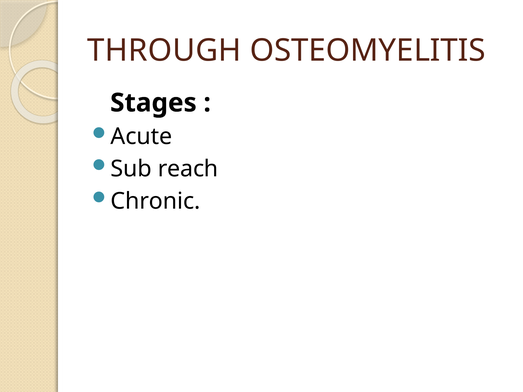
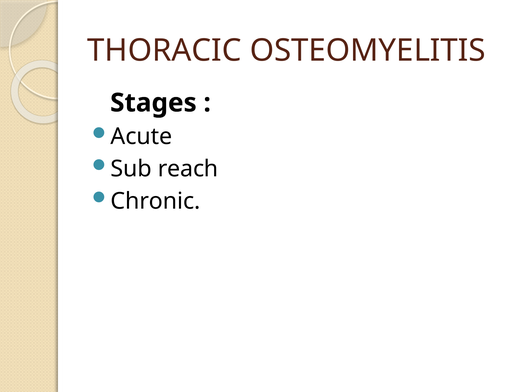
THROUGH: THROUGH -> THORACIC (164, 51)
